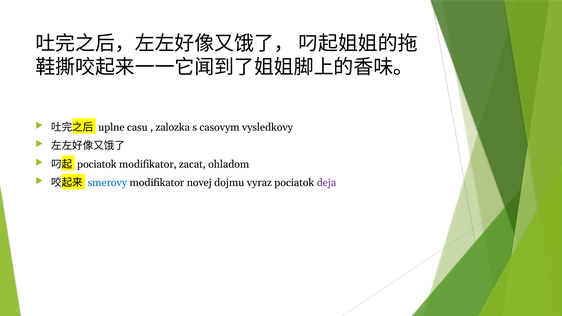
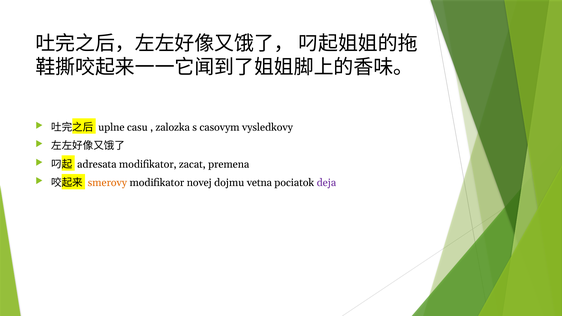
pociatok: pociatok -> adresata (97, 164)
ohladom: ohladom -> premena (229, 164)
smerovy colour: blue -> orange (107, 183)
vyraz: vyraz -> vetna (259, 183)
